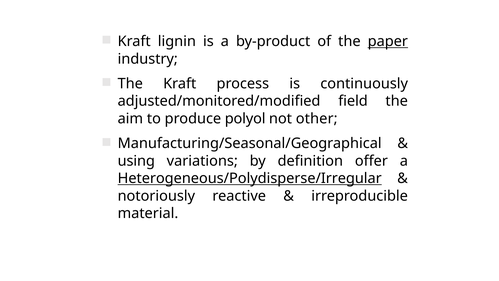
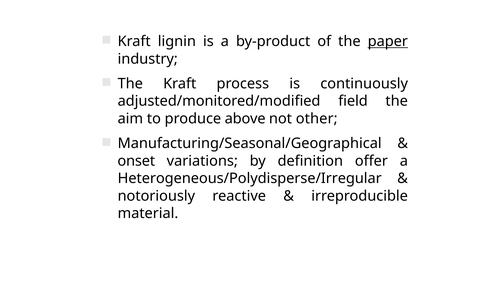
polyol: polyol -> above (245, 119)
using: using -> onset (136, 161)
Heterogeneous/Polydisperse/Irregular underline: present -> none (250, 178)
